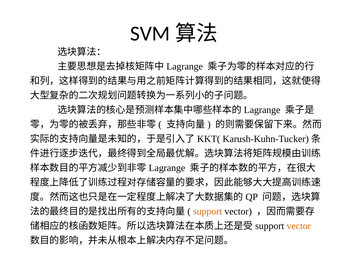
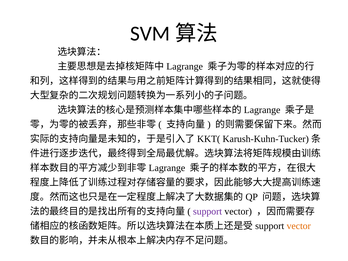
support colour: orange -> purple (208, 211)
